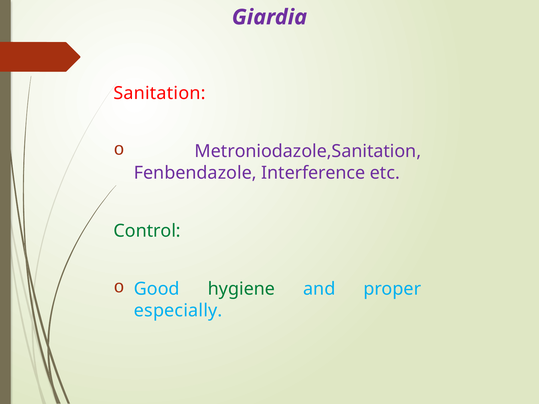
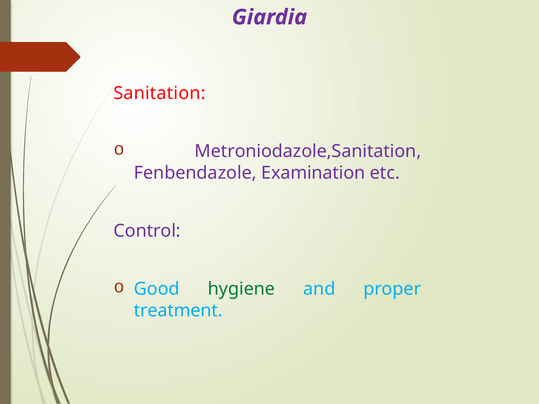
Interference: Interference -> Examination (313, 173)
Control colour: green -> purple (147, 231)
especially: especially -> treatment (178, 311)
